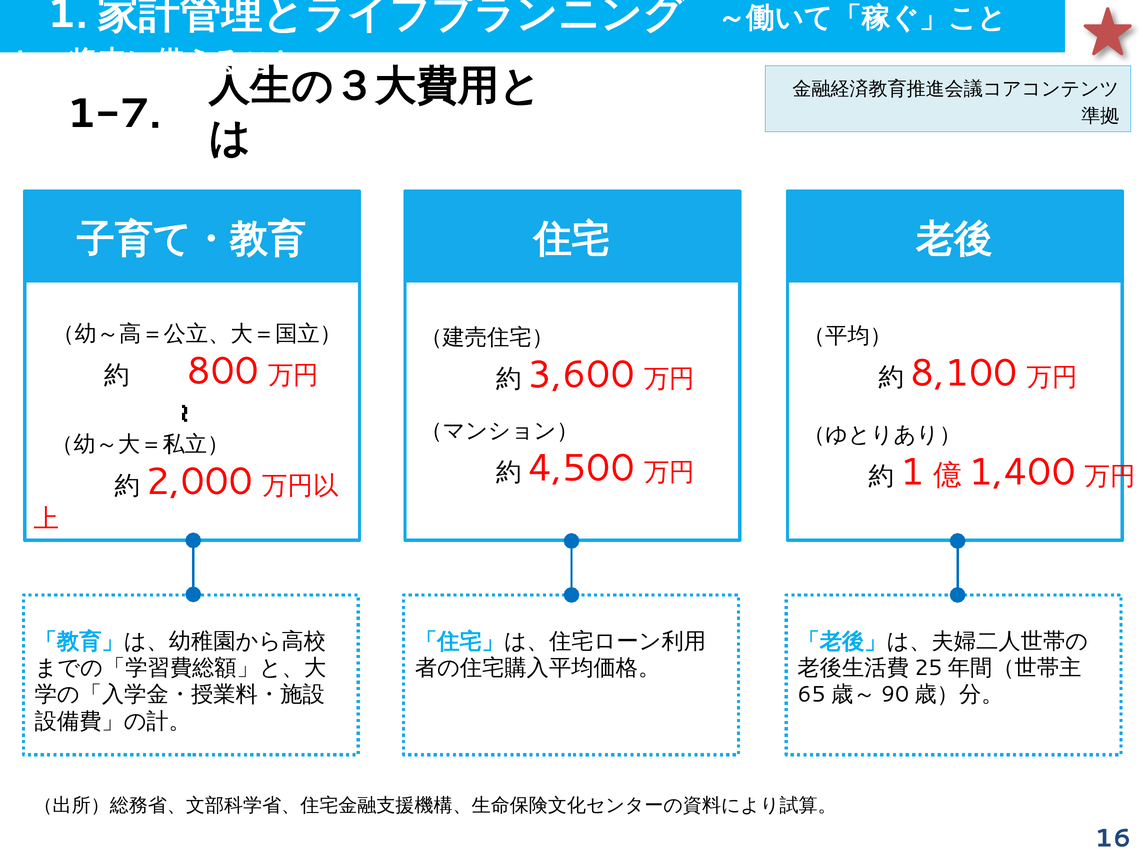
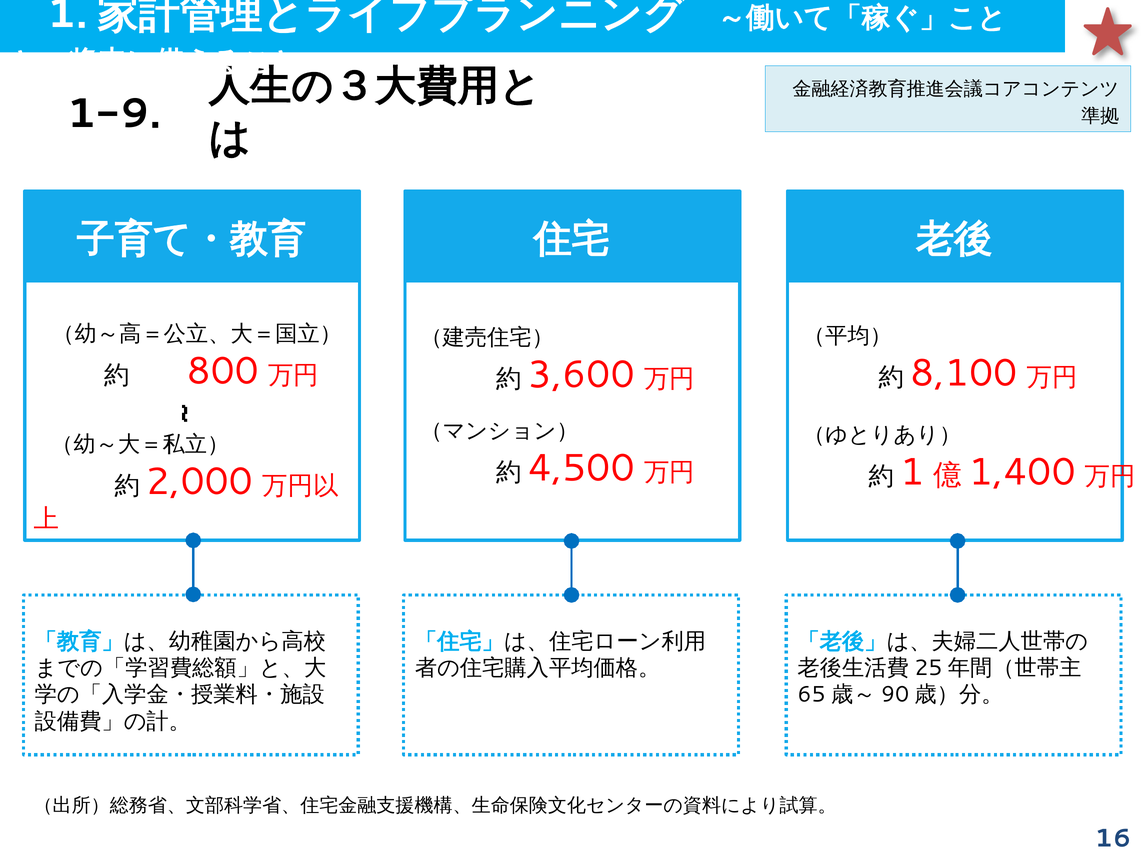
1-7: 1-7 -> 1-9 (114, 114)
